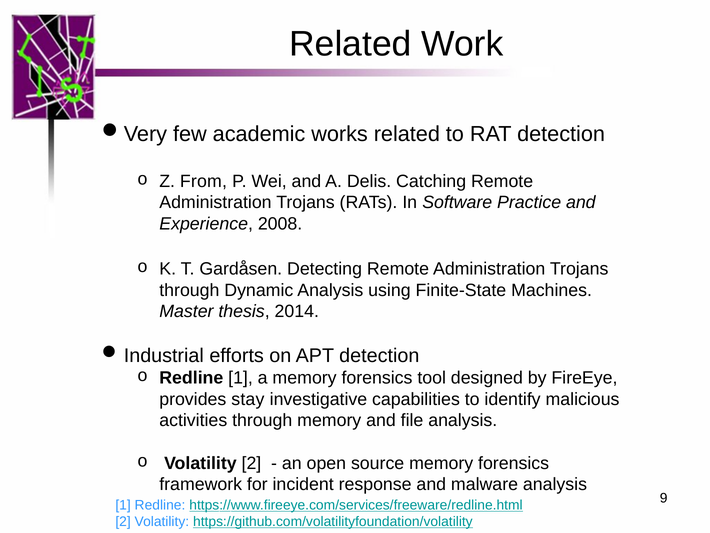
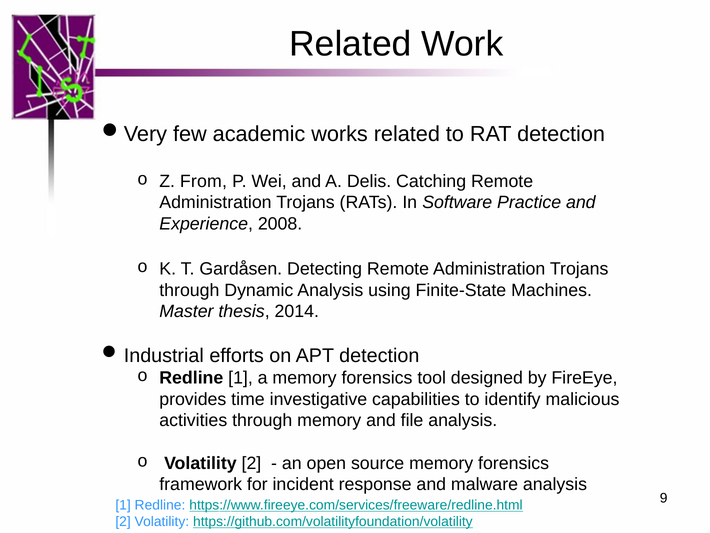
stay: stay -> time (248, 399)
